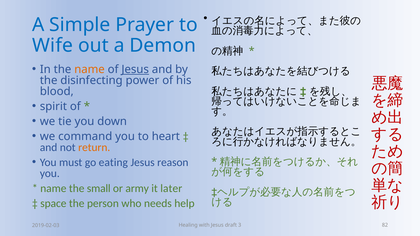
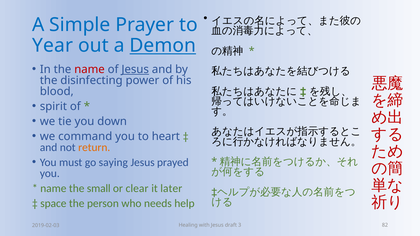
Wife: Wife -> Year (53, 46)
Demon underline: none -> present (163, 46)
name colour: orange -> red (90, 70)
eating: eating -> saying (113, 163)
reason: reason -> prayed (173, 163)
army: army -> clear (137, 189)
